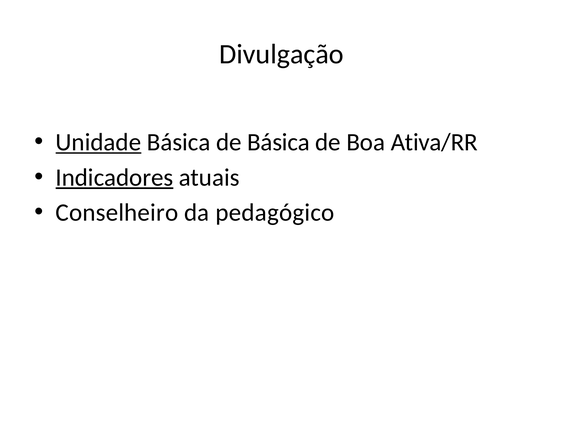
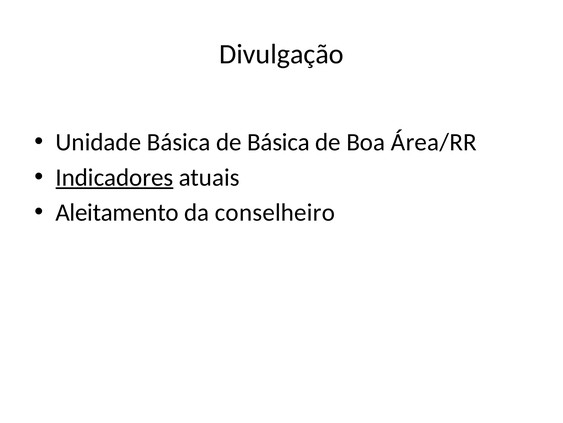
Unidade underline: present -> none (98, 142)
Ativa/RR: Ativa/RR -> Área/RR (434, 142)
Conselheiro: Conselheiro -> Aleitamento (117, 212)
pedagógico: pedagógico -> conselheiro (275, 212)
